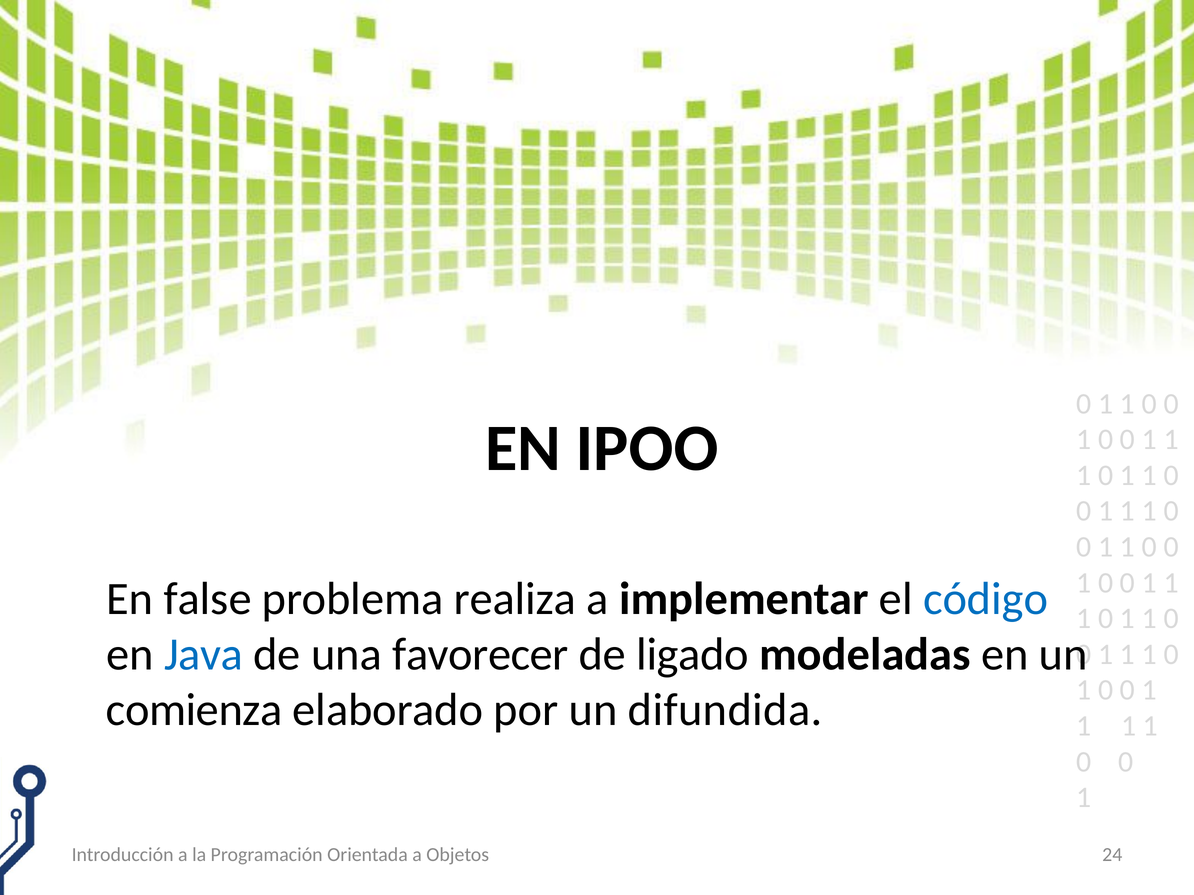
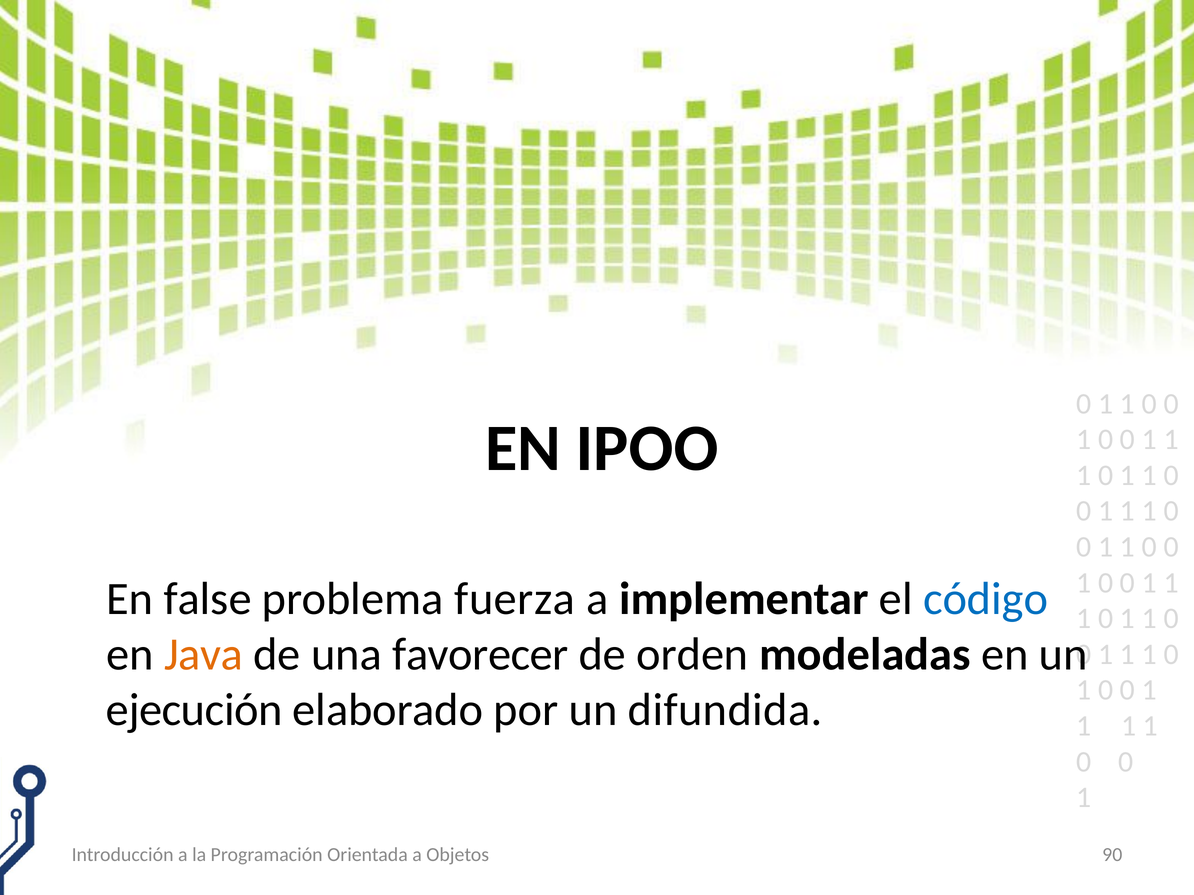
realiza: realiza -> fuerza (515, 599)
Java colour: blue -> orange (204, 655)
ligado: ligado -> orden (692, 655)
comienza: comienza -> ejecución (194, 710)
24: 24 -> 90 (1112, 855)
